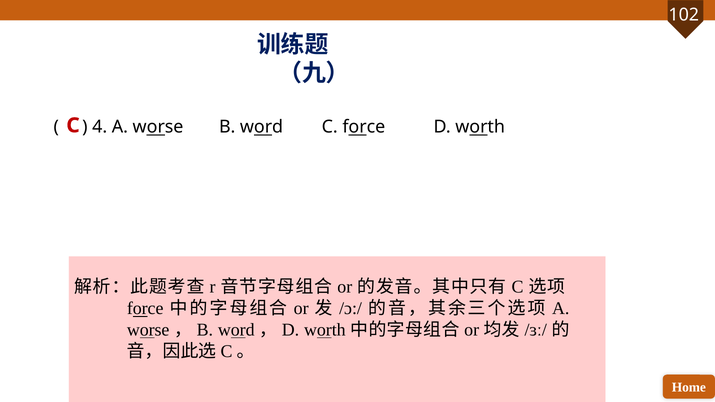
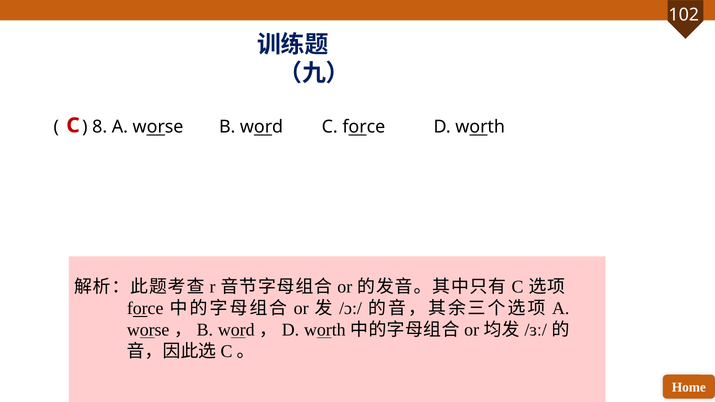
4: 4 -> 8 (100, 127)
